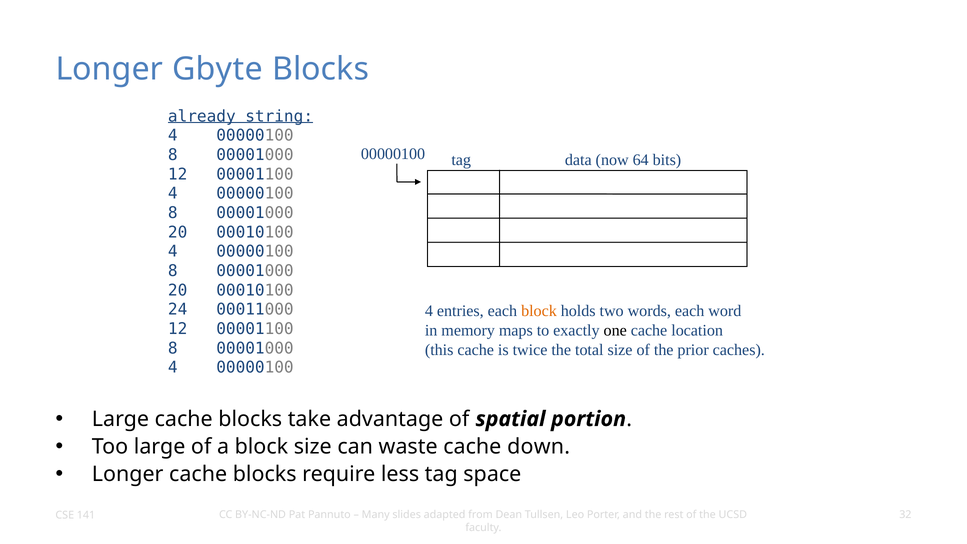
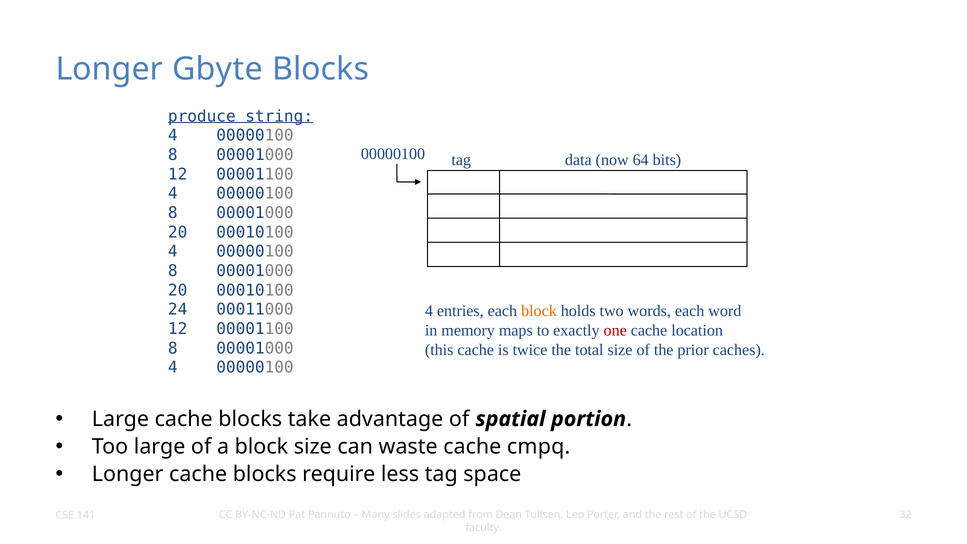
already: already -> produce (202, 116)
one colour: black -> red (615, 330)
down: down -> cmpq (539, 447)
